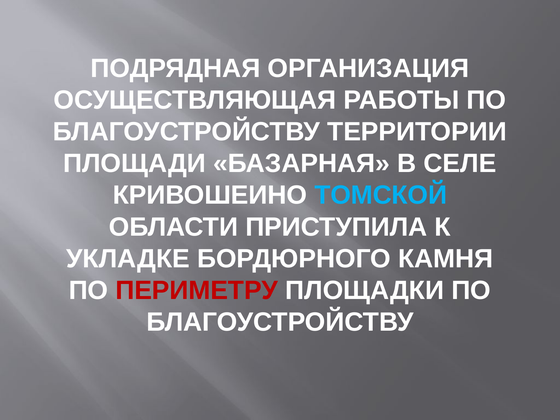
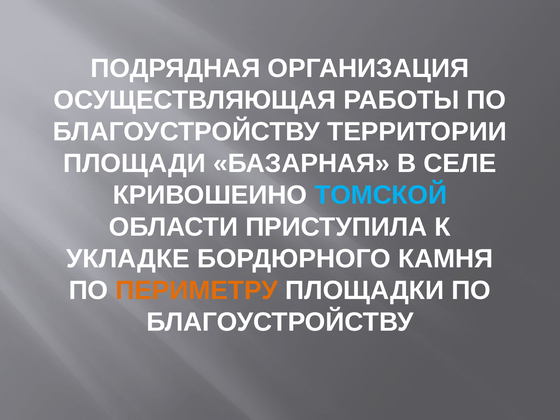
ПЕРИМЕТРУ colour: red -> orange (197, 290)
